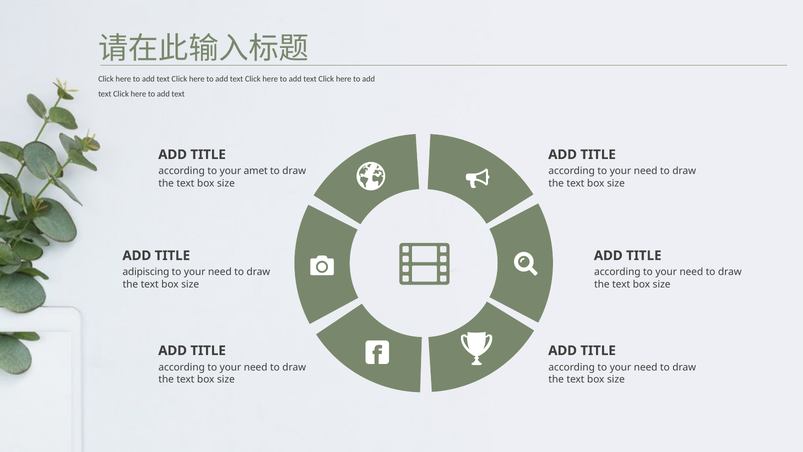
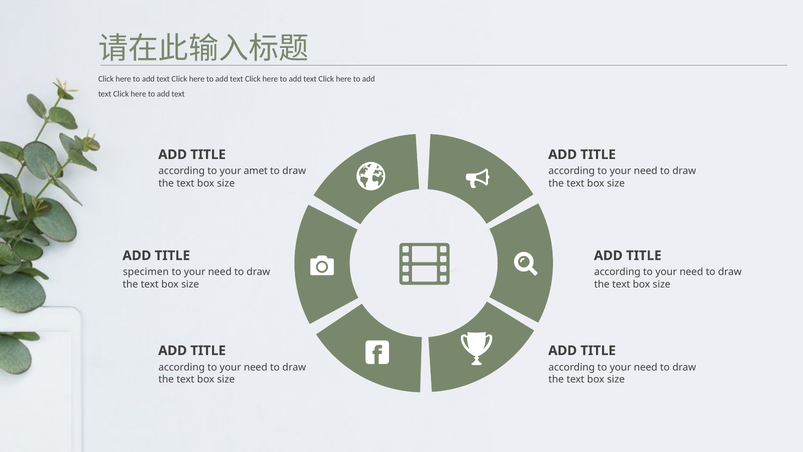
adipiscing: adipiscing -> specimen (146, 272)
